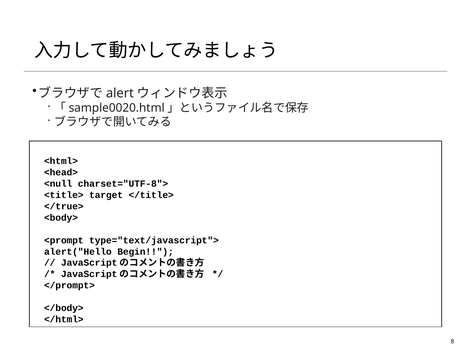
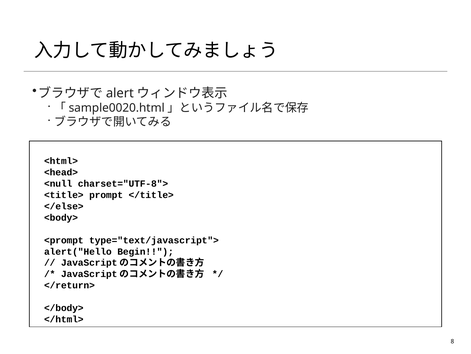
target: target -> prompt (106, 195)
</true>: </true> -> </else> (64, 206)
</prompt>: </prompt> -> </return> (69, 285)
